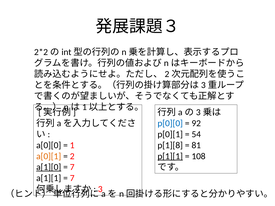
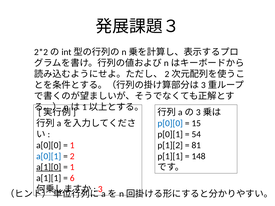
92: 92 -> 15 (196, 123)
p[1][8: p[1][8 -> p[1][2 (170, 145)
a[0][1 colour: orange -> blue (49, 156)
p[1][1 underline: present -> none (170, 156)
108: 108 -> 148 (199, 156)
7: 7 -> 1 (72, 167)
7: 7 -> 6 (72, 178)
